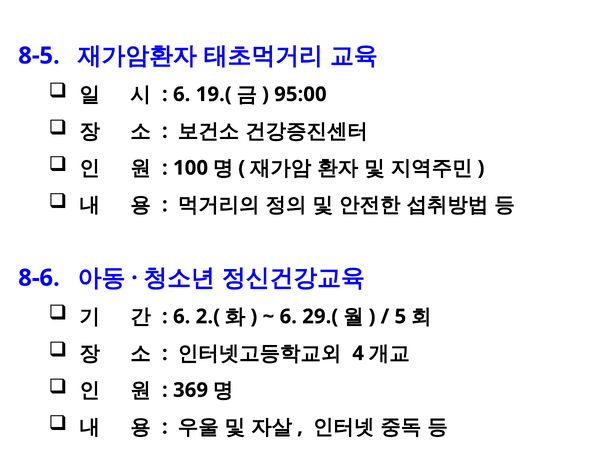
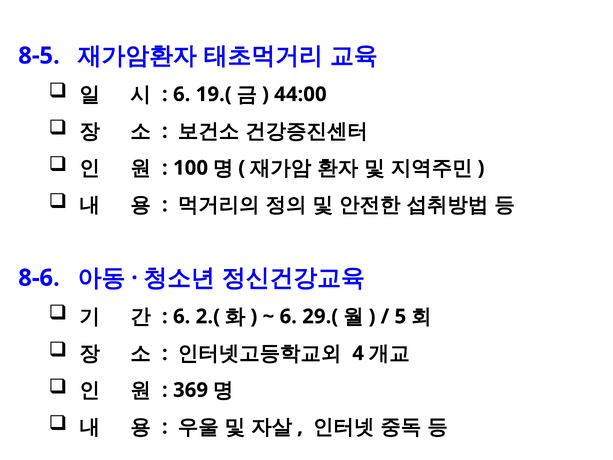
95:00: 95:00 -> 44:00 (300, 94)
